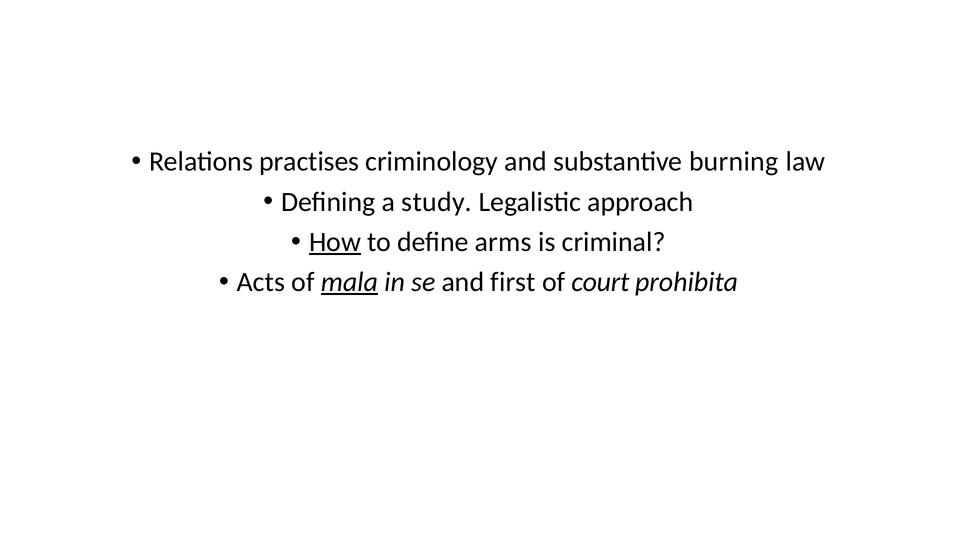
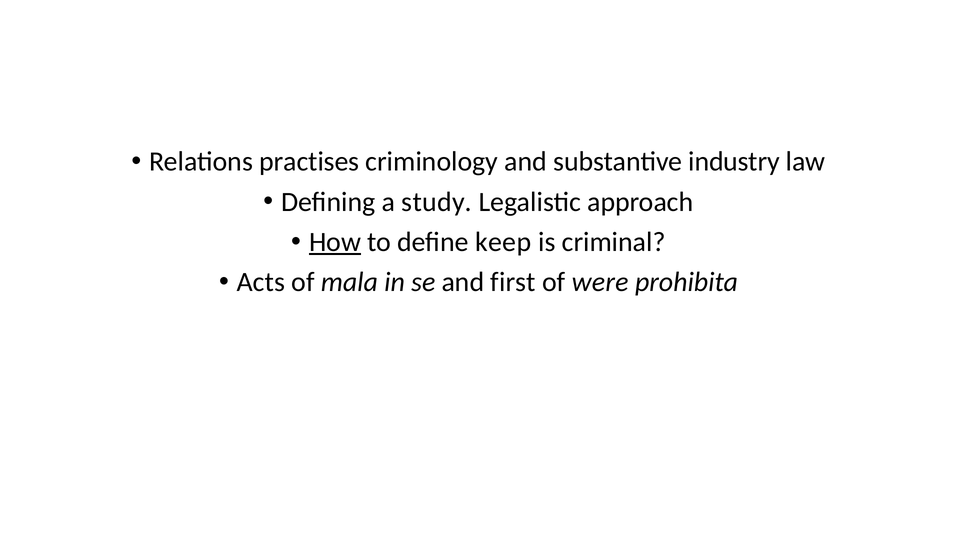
burning: burning -> industry (734, 162)
arms: arms -> keep (503, 242)
mala underline: present -> none (349, 282)
court: court -> were (600, 282)
